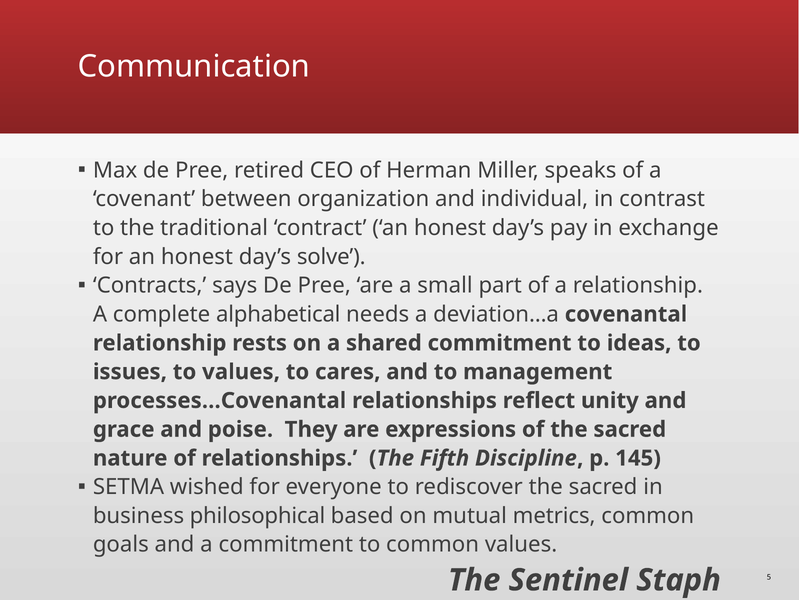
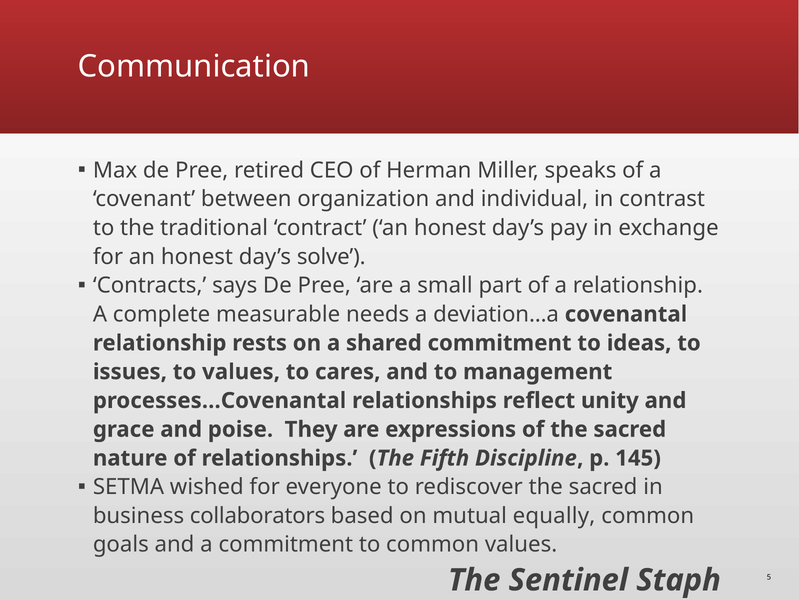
alphabetical: alphabetical -> measurable (278, 314)
philosophical: philosophical -> collaborators (258, 515)
metrics: metrics -> equally (554, 515)
